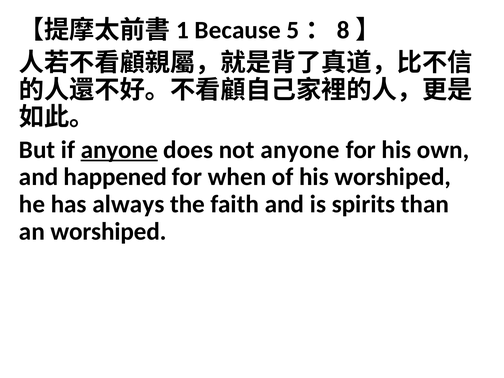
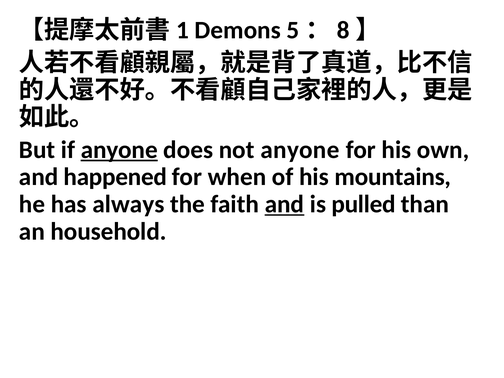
Because: Because -> Demons (238, 30)
his worshiped: worshiped -> mountains (393, 177)
and underline: none -> present (284, 204)
spirits: spirits -> pulled (364, 204)
an worshiped: worshiped -> household (108, 231)
